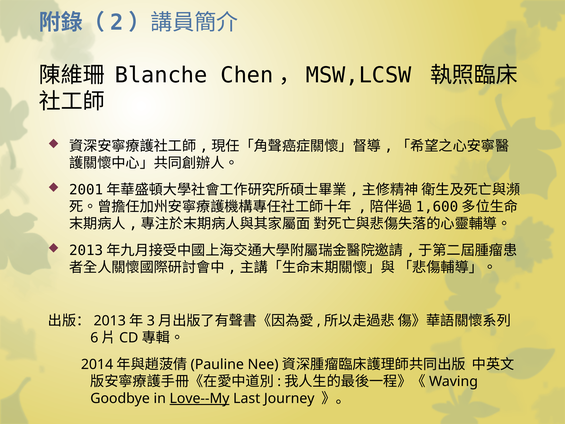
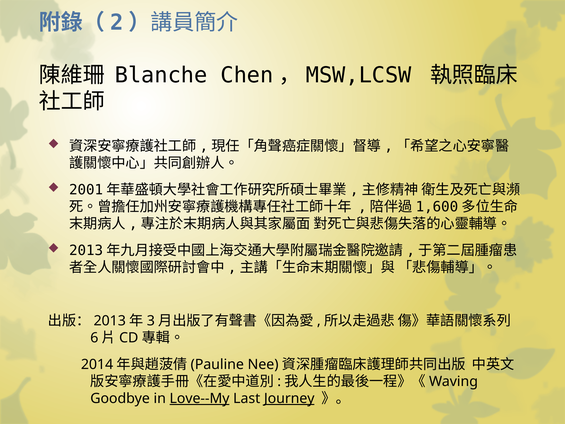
Journey underline: none -> present (289, 398)
